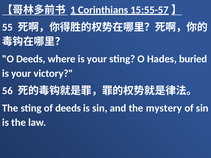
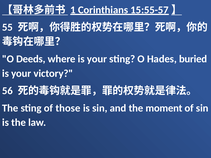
of deeds: deeds -> those (68, 108)
mystery: mystery -> moment (164, 108)
